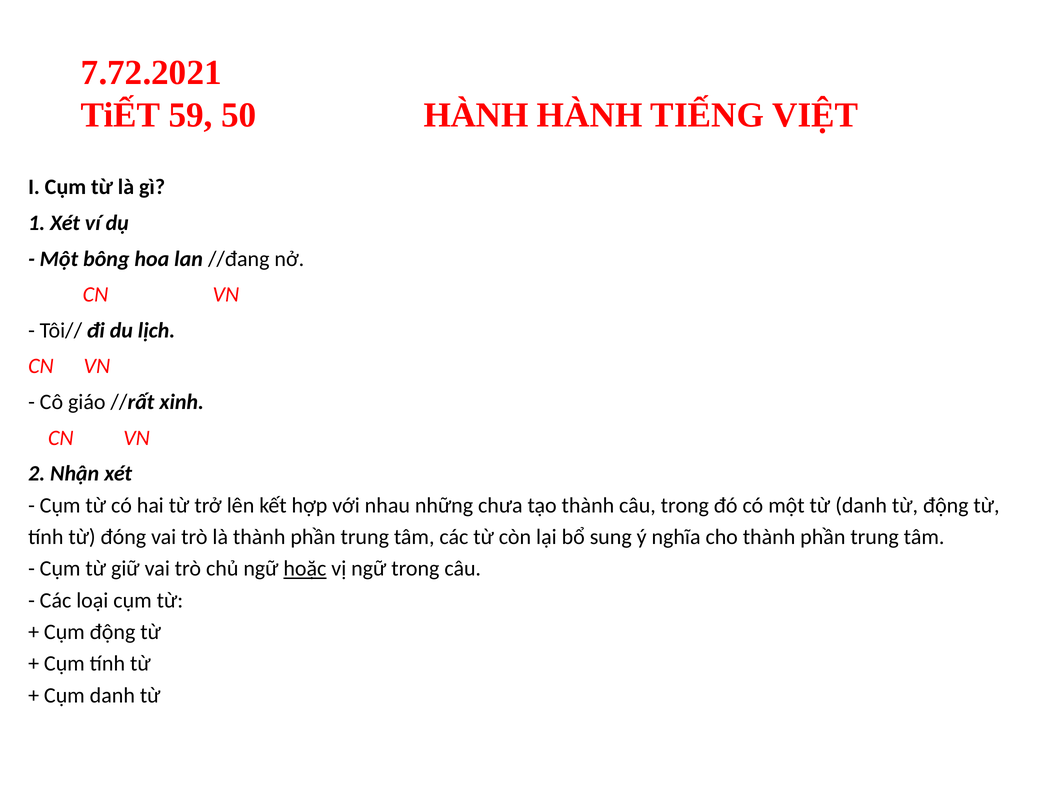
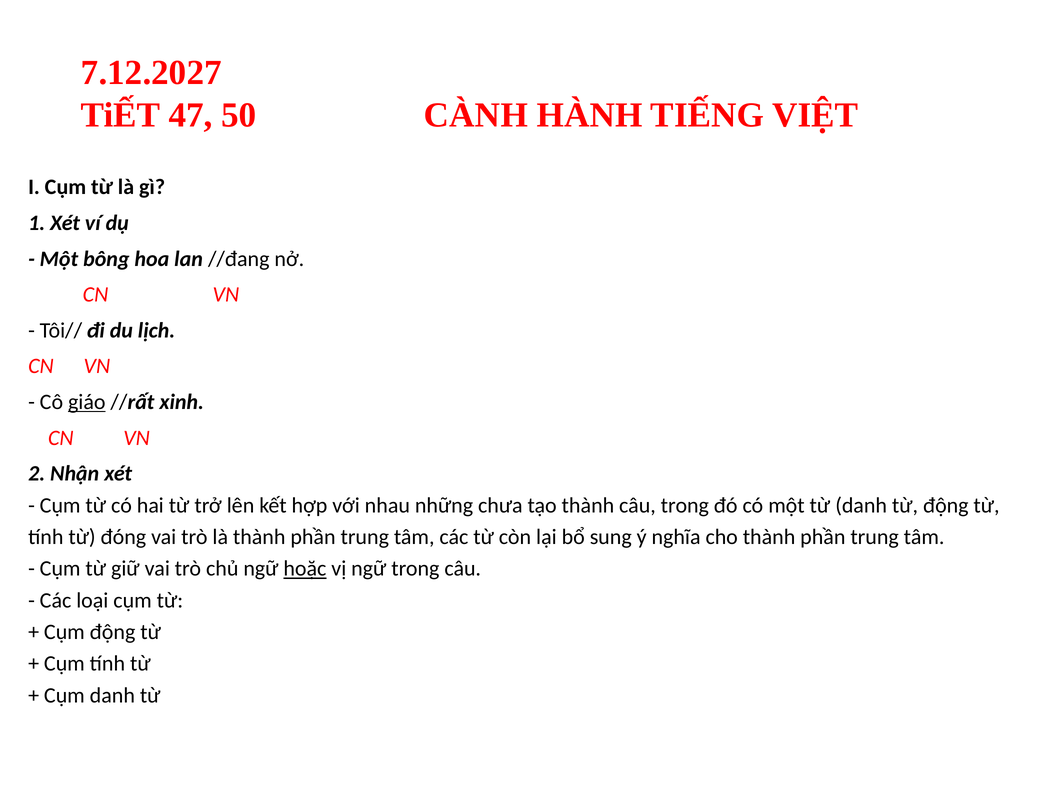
7.72.2021: 7.72.2021 -> 7.12.2027 (151, 73)
59: 59 -> 47 (191, 115)
50 HÀNH: HÀNH -> CÀNH (476, 115)
giáo underline: none -> present (87, 402)
